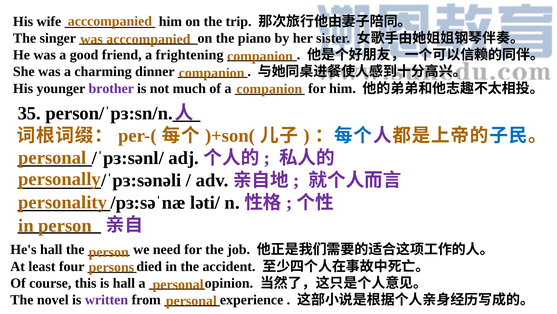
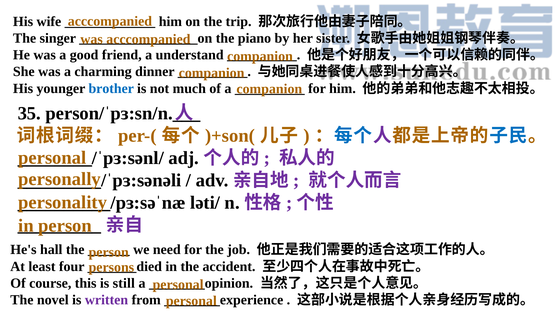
frightening: frightening -> understand (190, 55)
brother colour: purple -> blue (111, 88)
is hall: hall -> still (124, 283)
